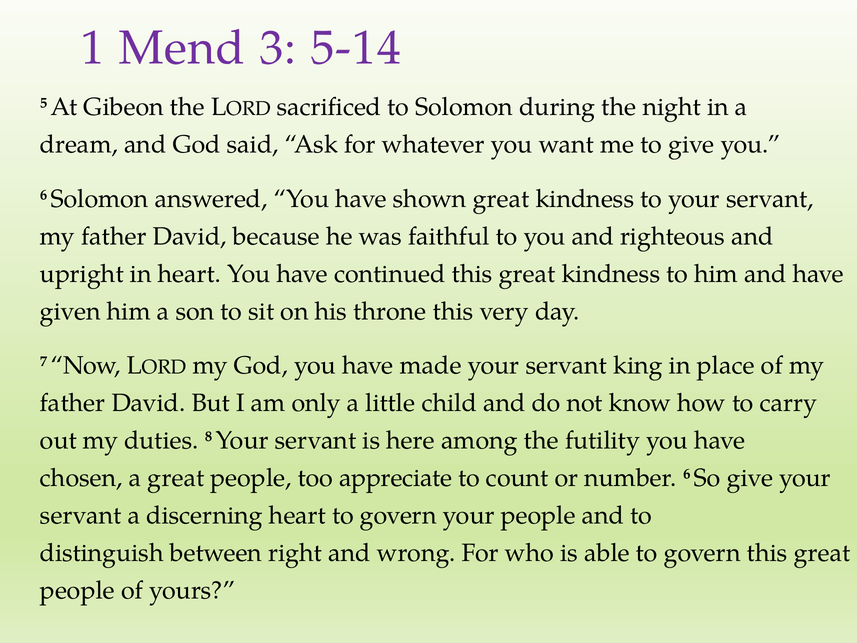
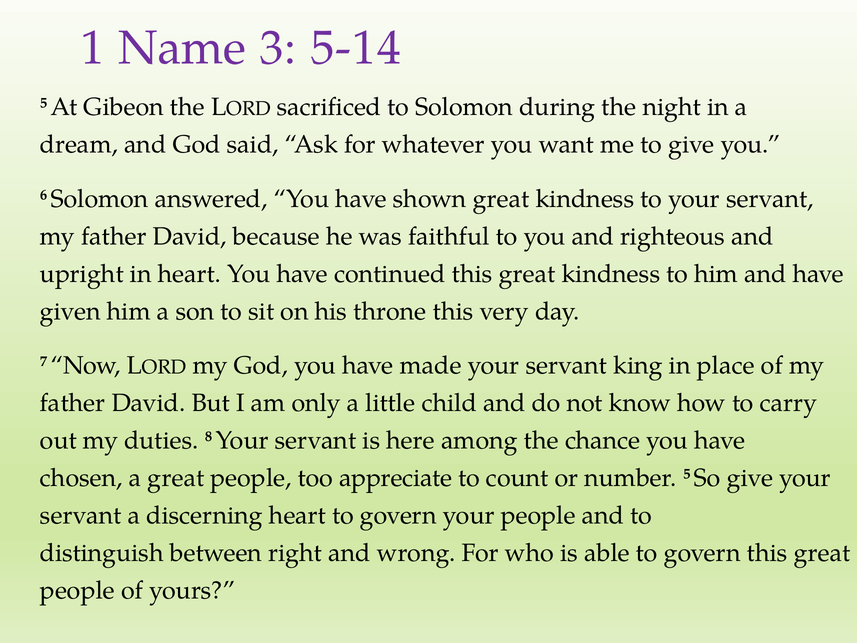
Mend: Mend -> Name (182, 48)
futility: futility -> chance (603, 440)
number 6: 6 -> 5 (687, 474)
